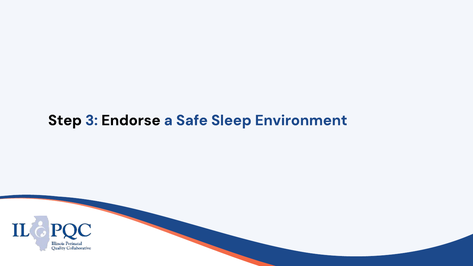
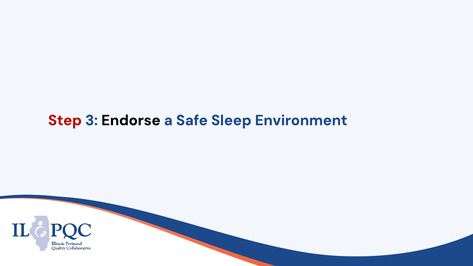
Step colour: black -> red (65, 120)
